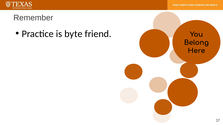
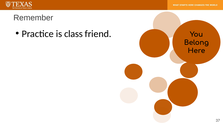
byte: byte -> class (74, 34)
